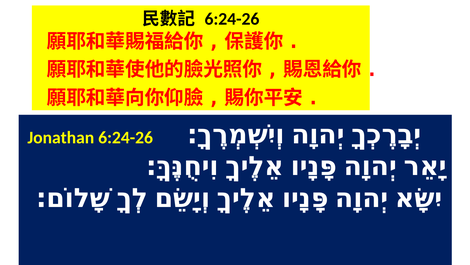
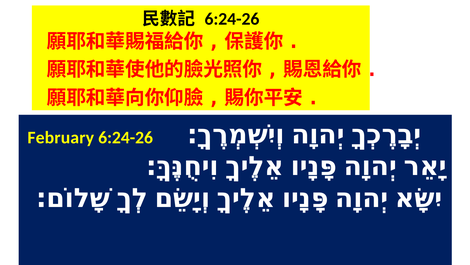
Jonathan: Jonathan -> February (61, 137)
